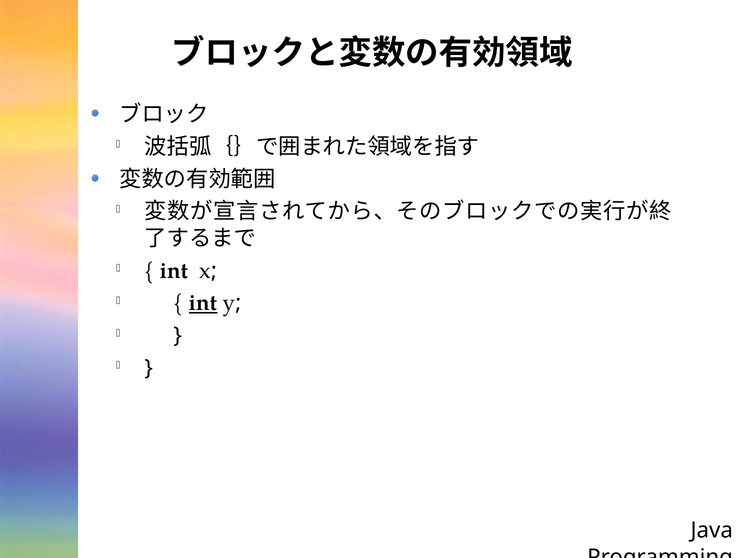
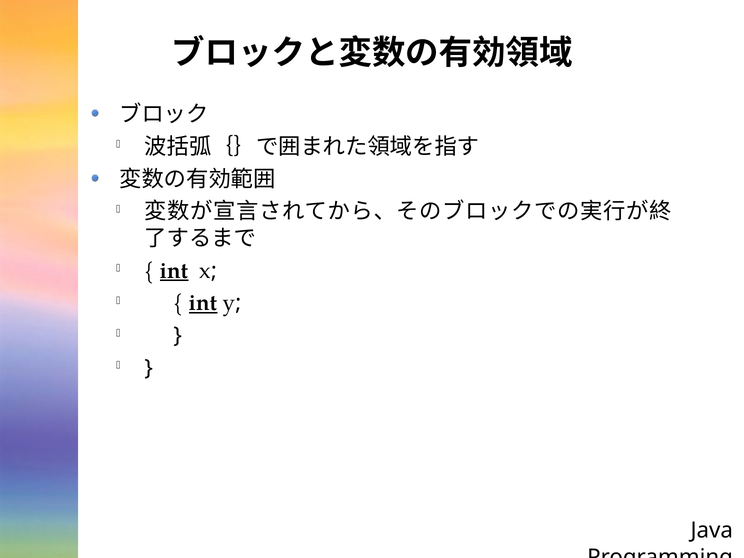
int underline: none -> present (174, 271)
